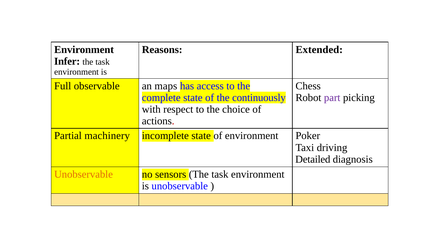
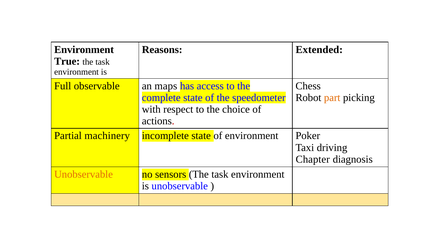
Infer: Infer -> True (67, 61)
continuously: continuously -> speedometer (259, 98)
part colour: purple -> orange (332, 98)
Detailed: Detailed -> Chapter (313, 159)
